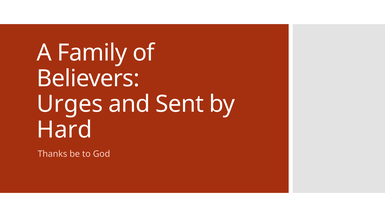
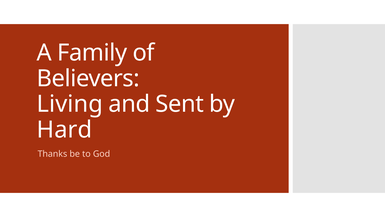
Urges: Urges -> Living (70, 104)
